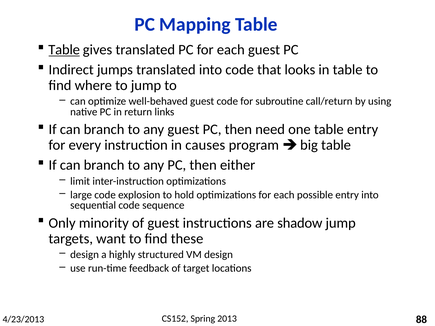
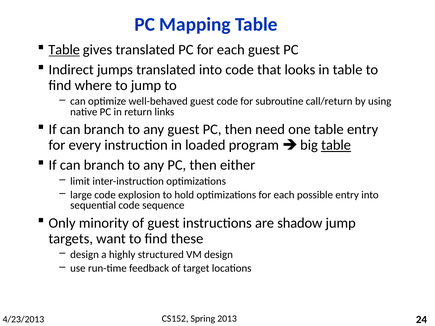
causes: causes -> loaded (205, 145)
table underline: none -> present (336, 145)
88: 88 -> 24 (421, 320)
